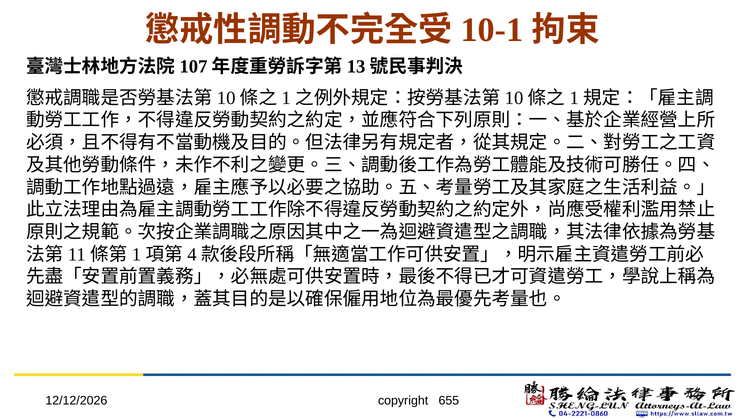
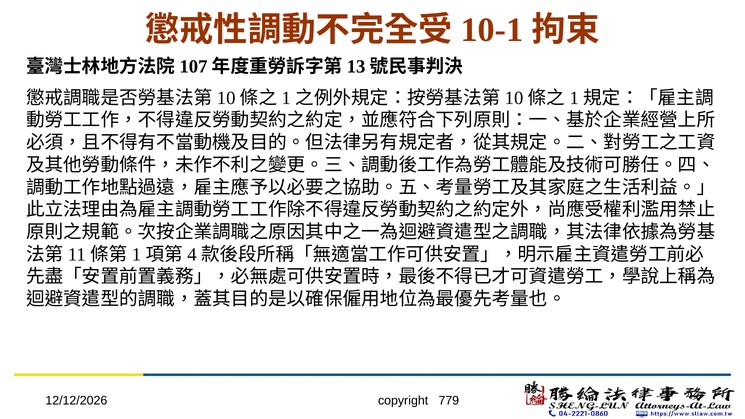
655: 655 -> 779 (449, 401)
